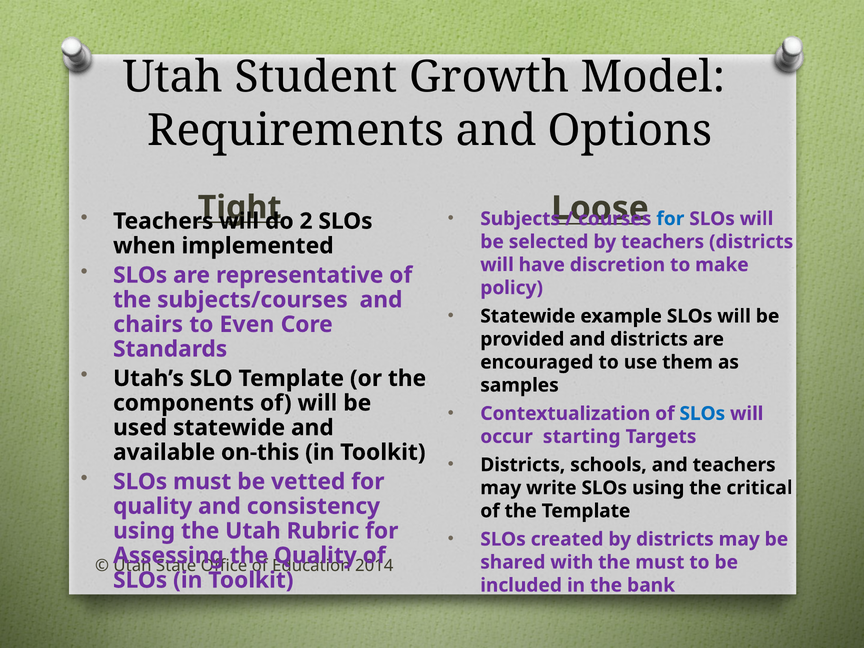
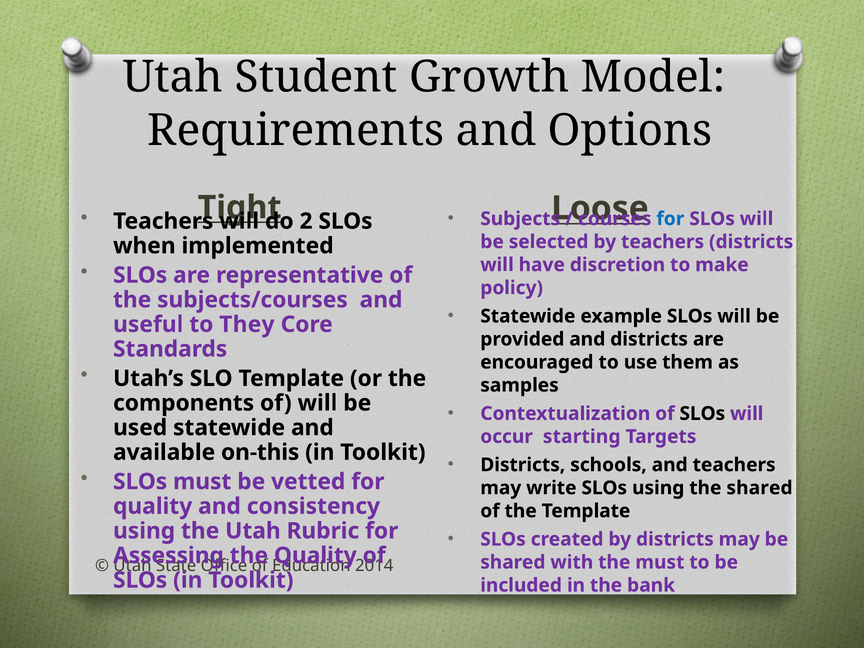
chairs: chairs -> useful (148, 324)
Even: Even -> They (247, 324)
SLOs colour: blue -> black (702, 414)
the critical: critical -> shared (759, 488)
